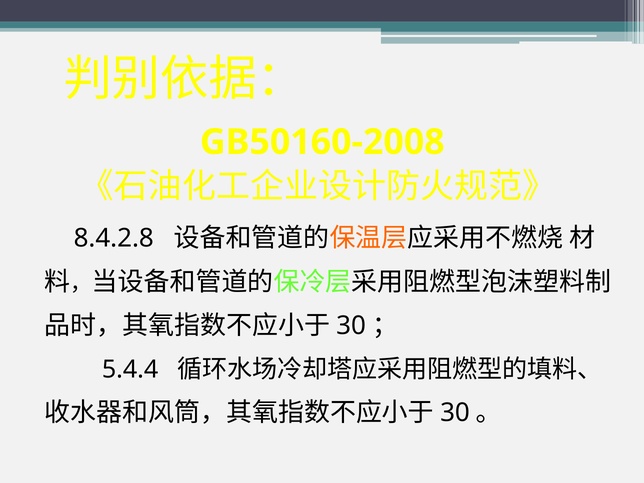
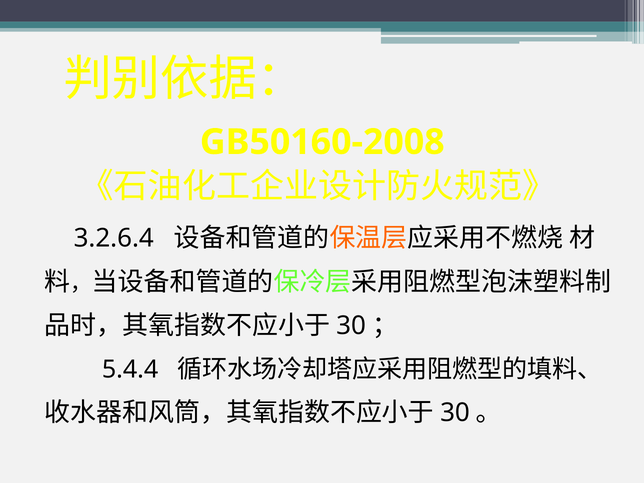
8.4.2.8: 8.4.2.8 -> 3.2.6.4 (114, 238)
